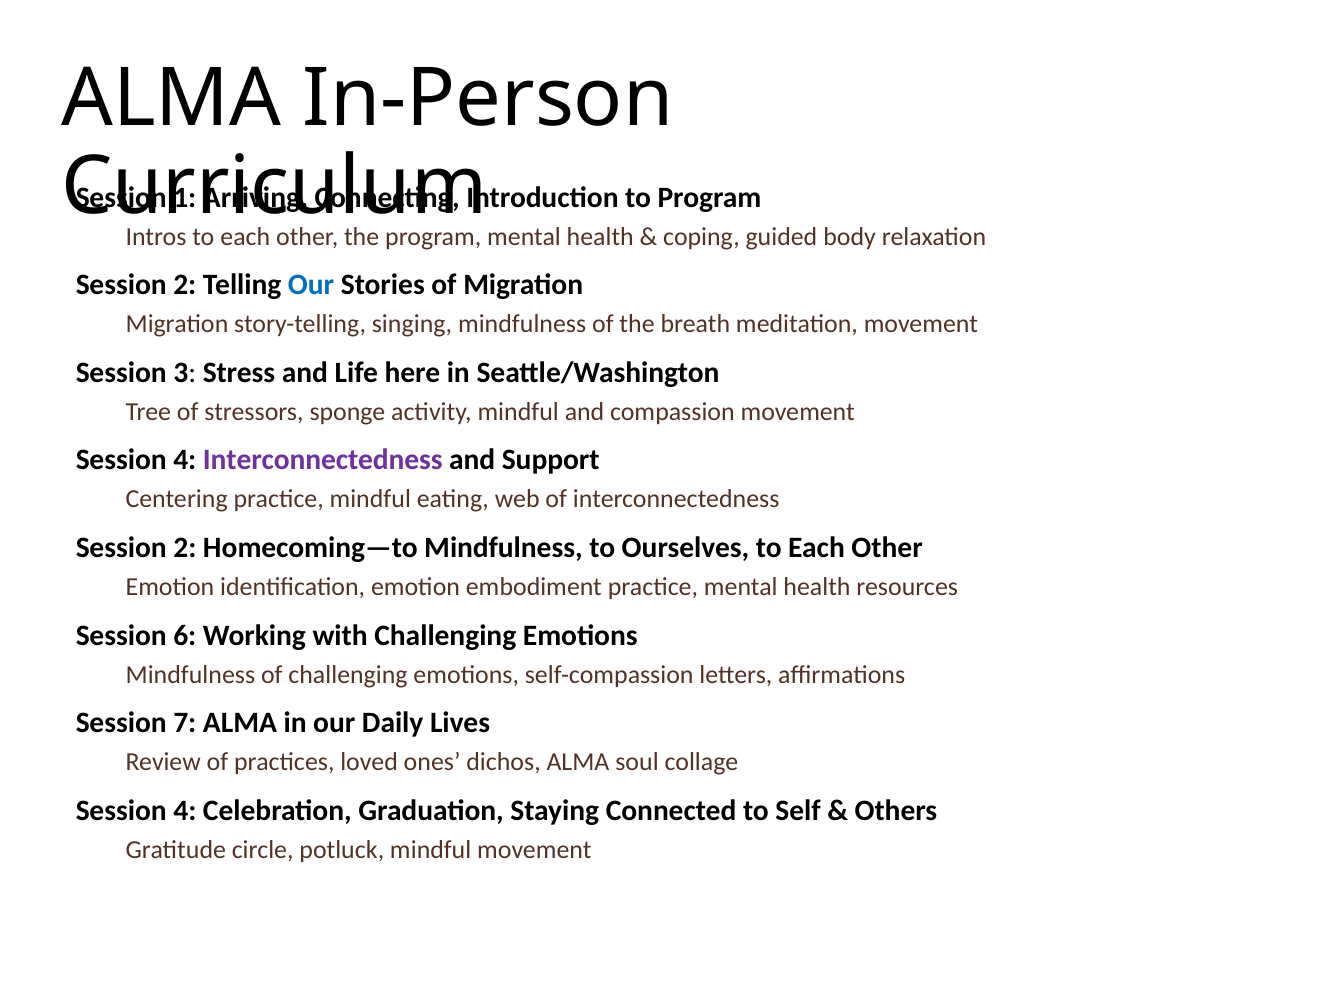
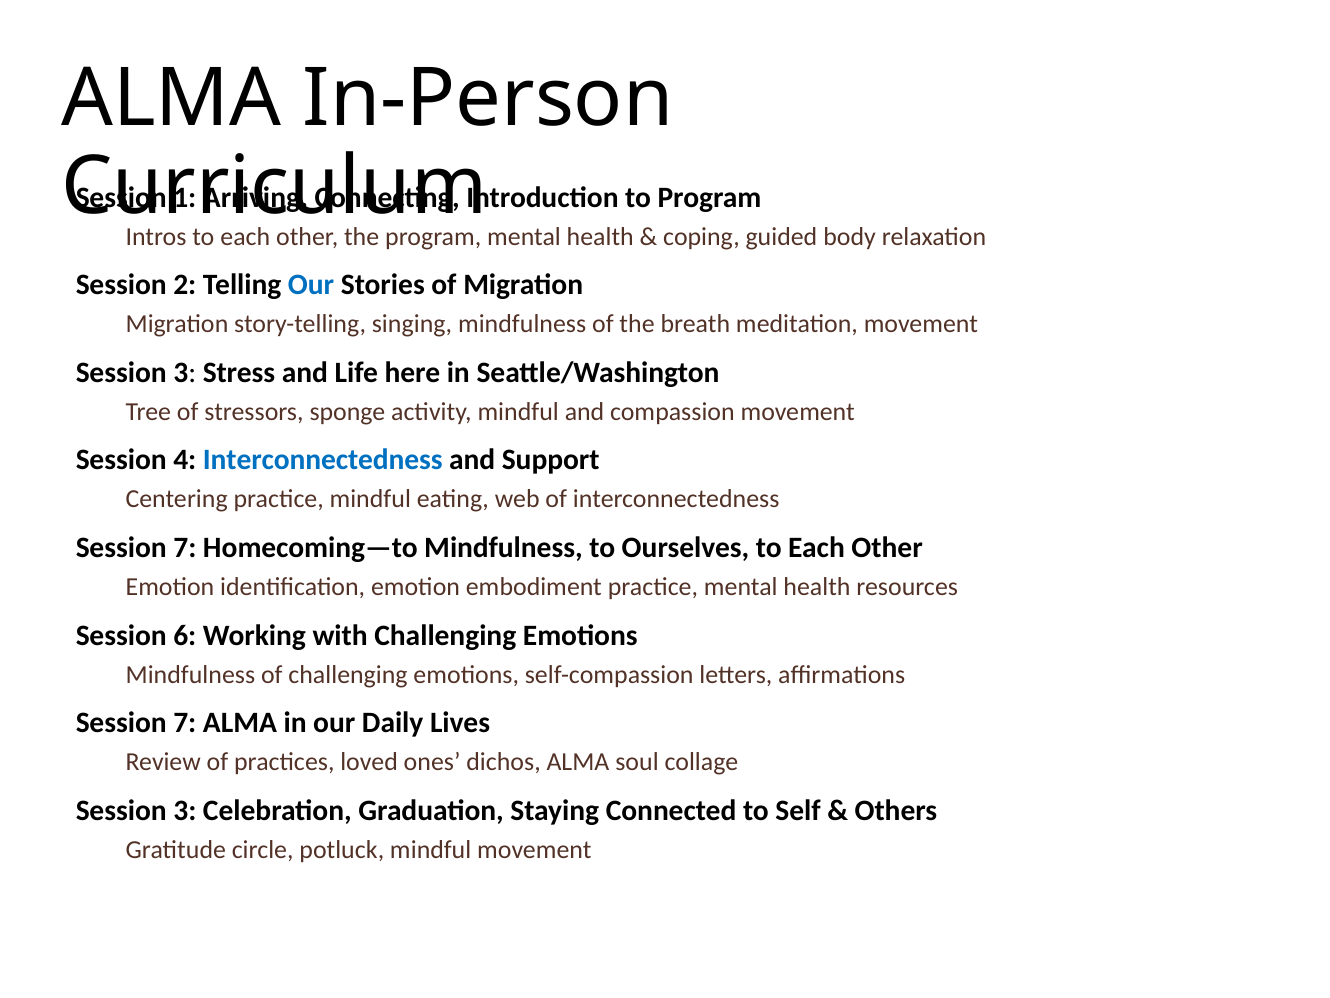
Interconnectedness colour: purple -> blue (323, 460)
2: 2 -> 7 (185, 548)
4: 4 -> 3 (185, 810)
